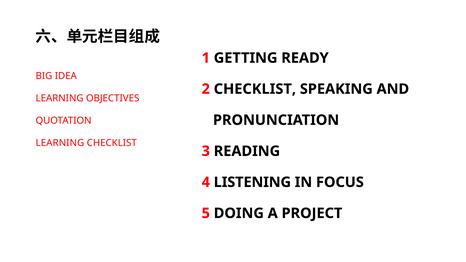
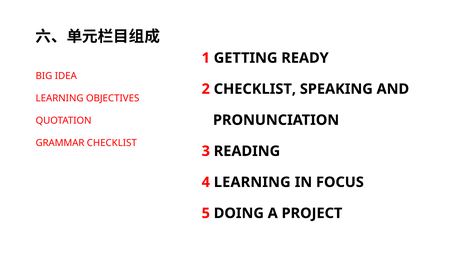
LEARNING: LEARNING -> GRAMMAR (60, 143)
4 LISTENING: LISTENING -> LEARNING (252, 182)
